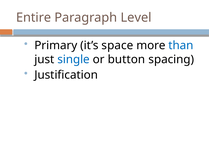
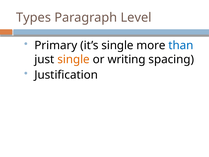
Entire: Entire -> Types (34, 17)
it’s space: space -> single (117, 45)
single colour: blue -> orange (74, 59)
button: button -> writing (127, 59)
